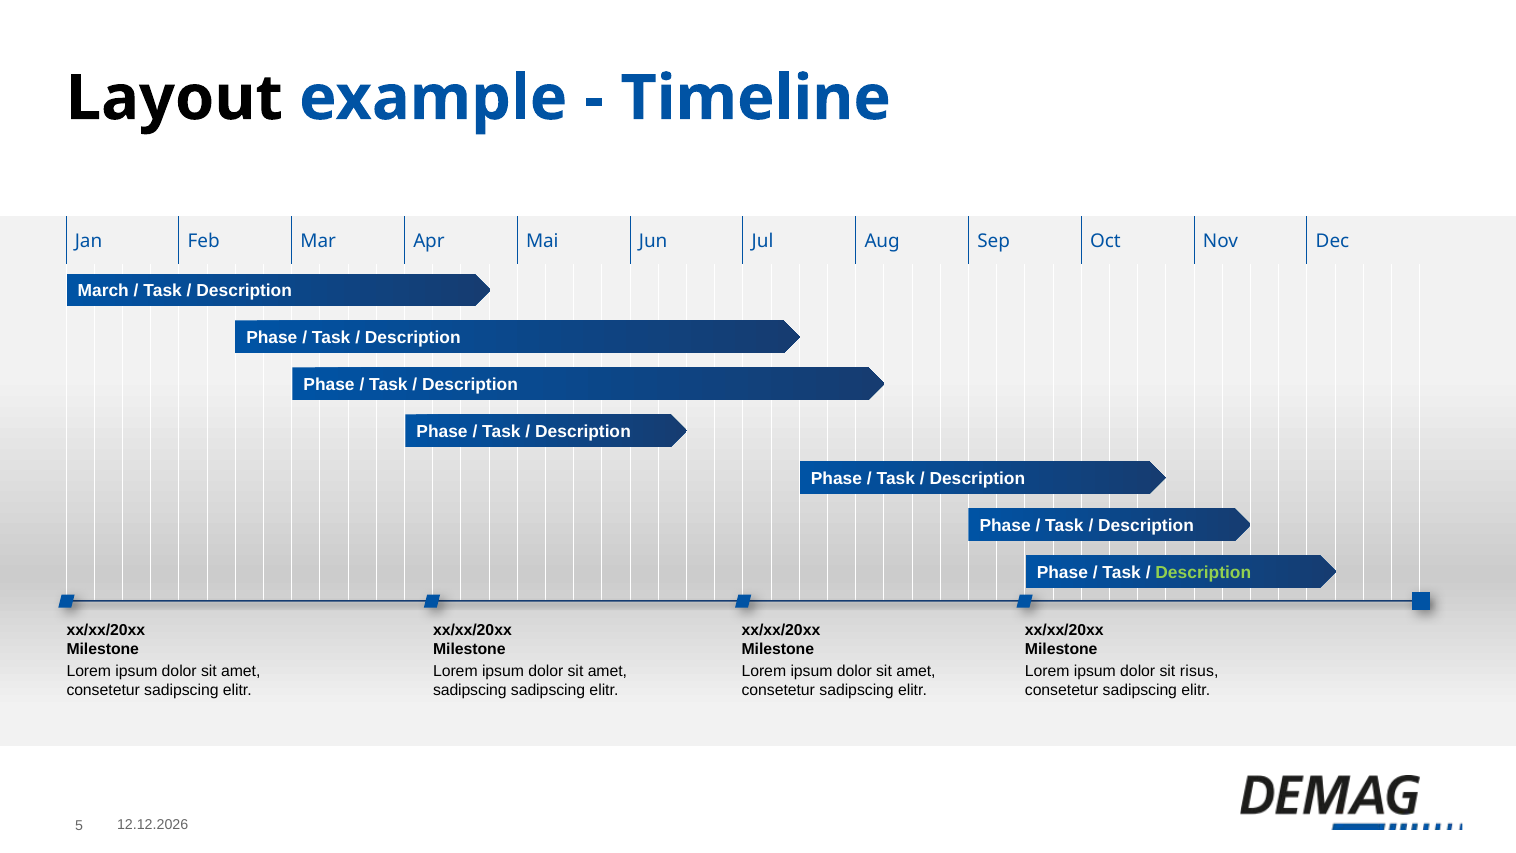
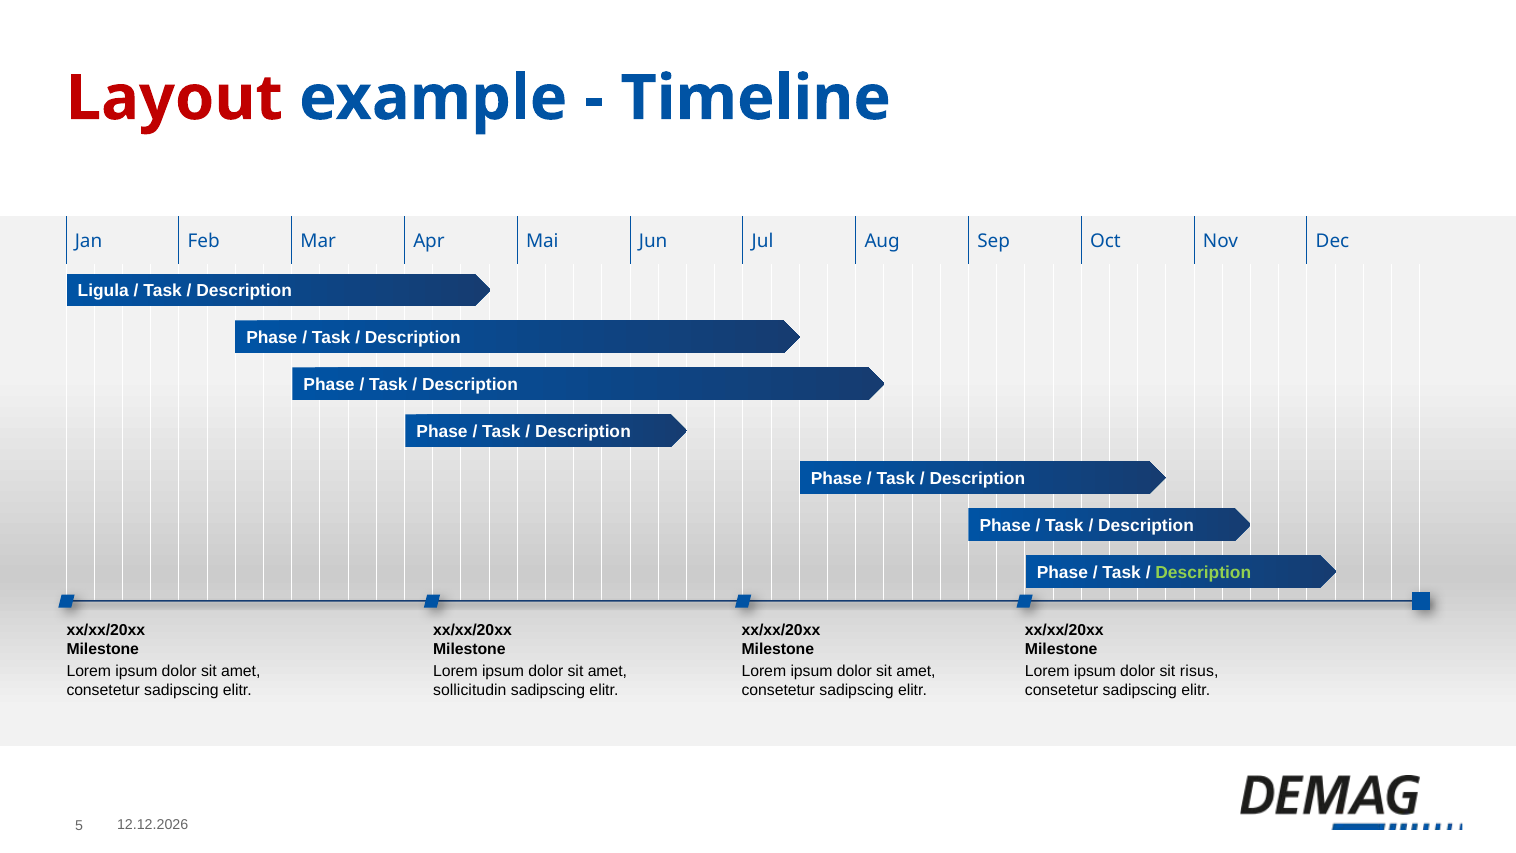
Layout colour: black -> red (174, 98)
March: March -> Ligula (103, 291)
sadipscing: sadipscing -> sollicitudin (470, 690)
